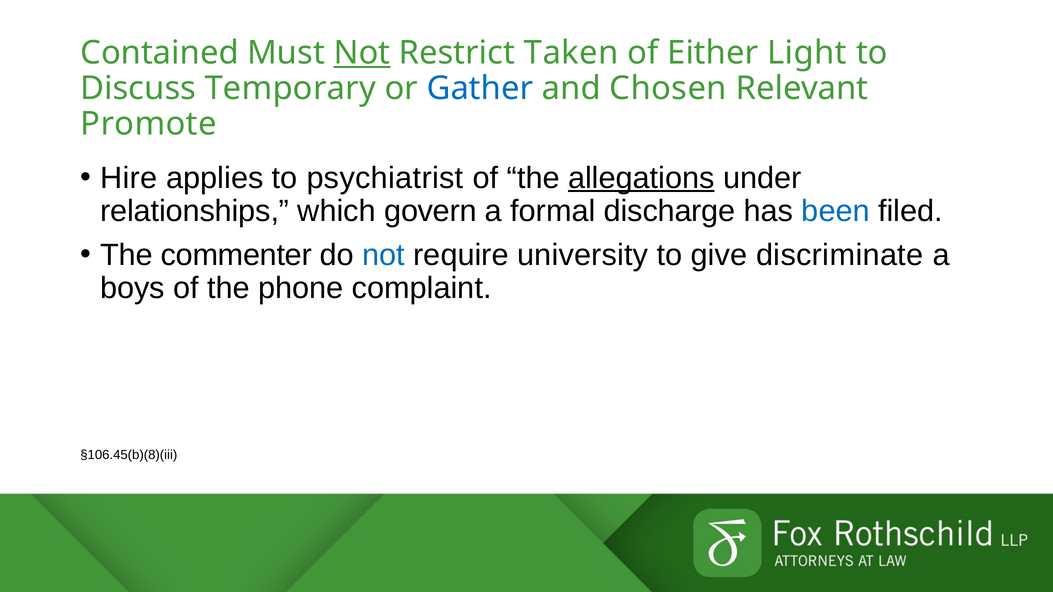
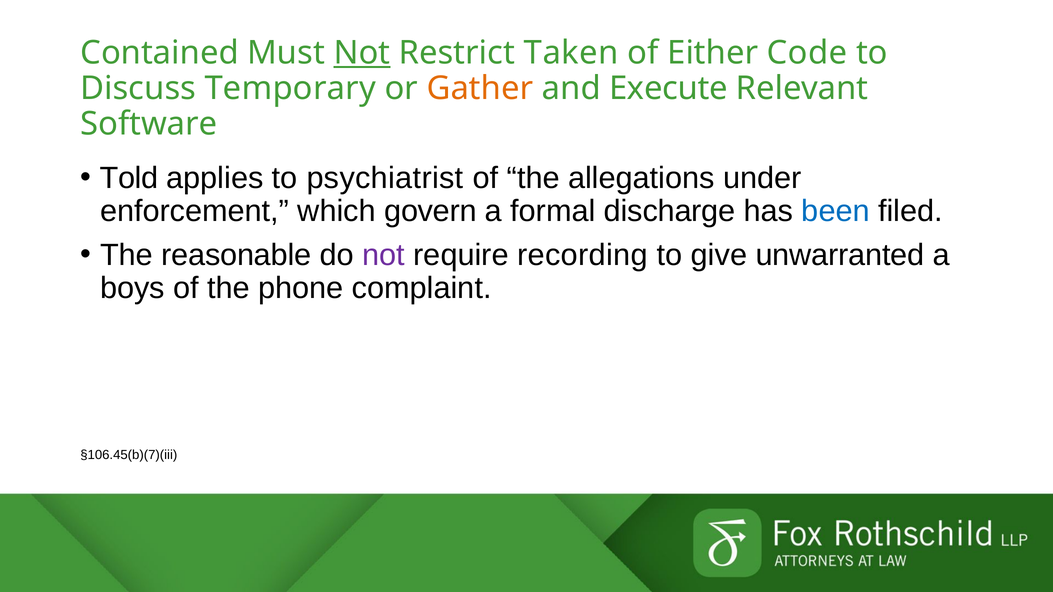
Light: Light -> Code (807, 53)
Gather colour: blue -> orange (480, 89)
Chosen: Chosen -> Execute (668, 89)
Promote: Promote -> Software (149, 124)
Hire: Hire -> Told (129, 178)
allegations underline: present -> none (641, 178)
relationships: relationships -> enforcement (195, 211)
commenter: commenter -> reasonable (236, 255)
not colour: blue -> purple (384, 255)
university: university -> recording (583, 255)
discriminate: discriminate -> unwarranted (840, 255)
§106.45(b)(8)(iii: §106.45(b)(8)(iii -> §106.45(b)(7)(iii (129, 455)
